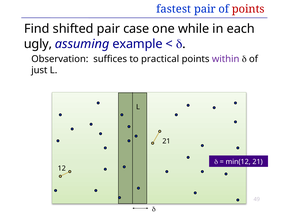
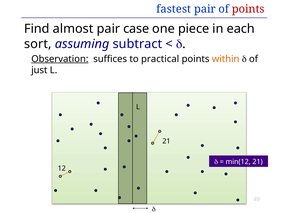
shifted: shifted -> almost (73, 29)
while: while -> piece (194, 29)
ugly: ugly -> sort (38, 44)
example: example -> subtract (137, 44)
Observation underline: none -> present (60, 59)
within colour: purple -> orange (226, 59)
